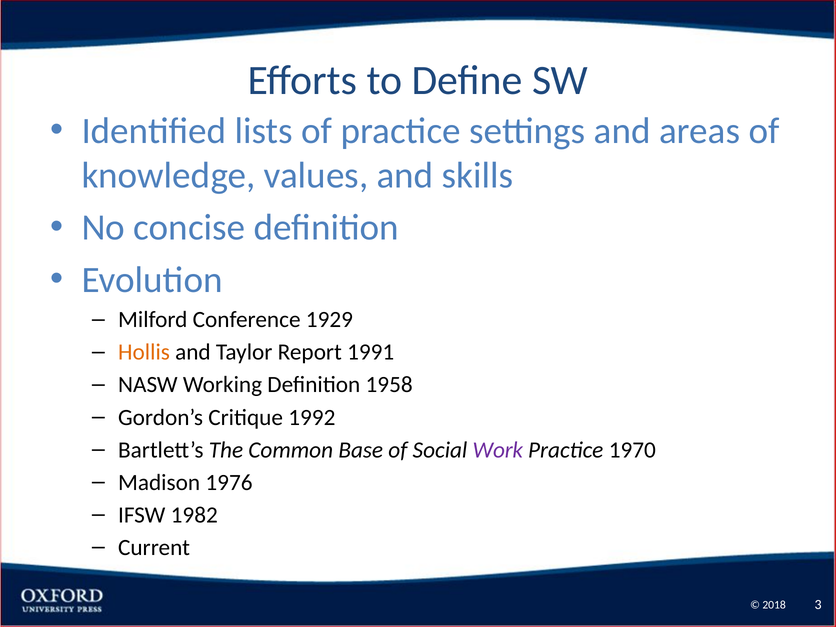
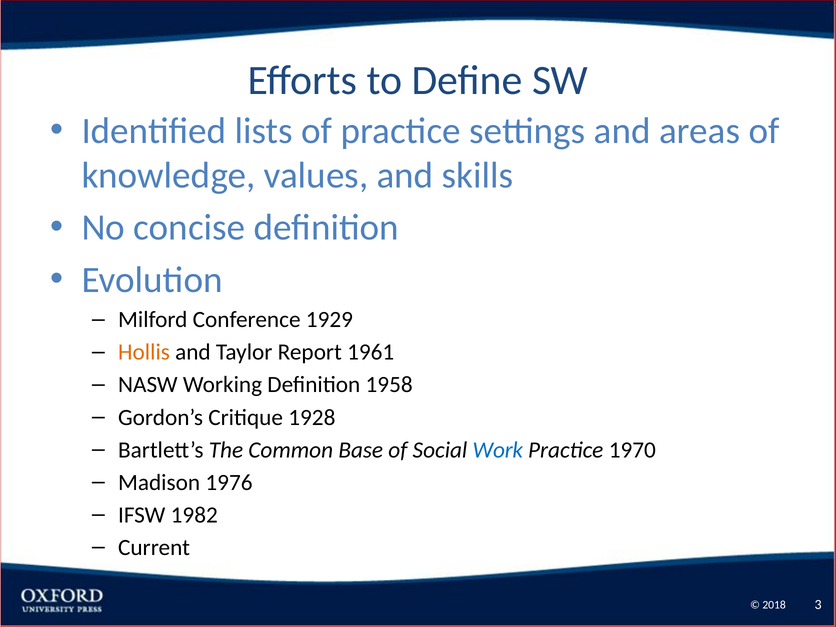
1991: 1991 -> 1961 (371, 352)
1992: 1992 -> 1928 (312, 417)
Work colour: purple -> blue (498, 450)
